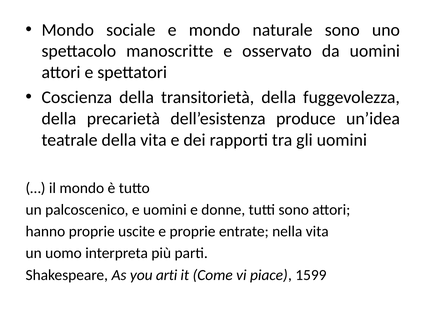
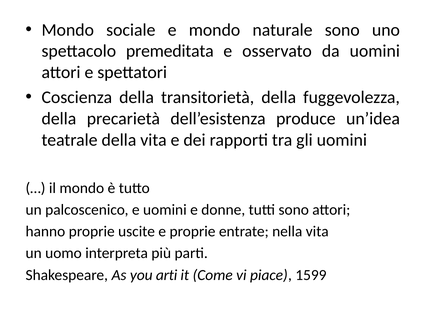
manoscritte: manoscritte -> premeditata (170, 51)
